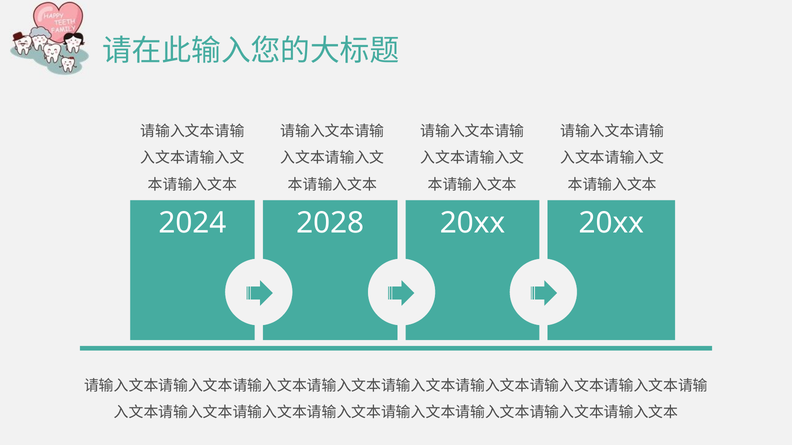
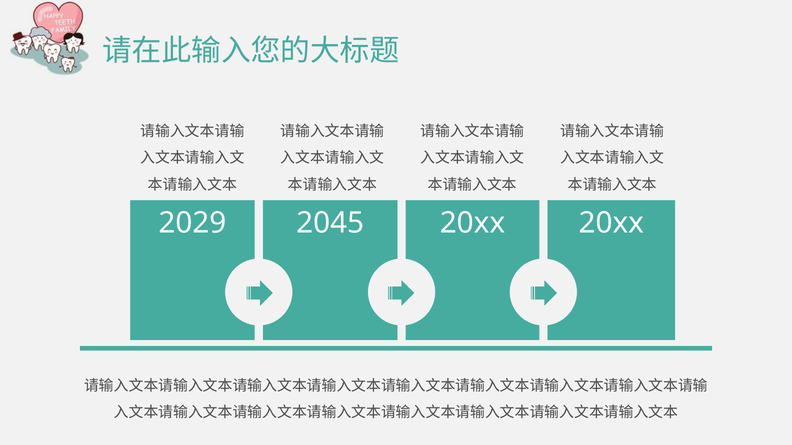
2024: 2024 -> 2029 (192, 223)
2028: 2028 -> 2045 (330, 223)
